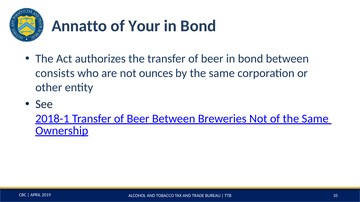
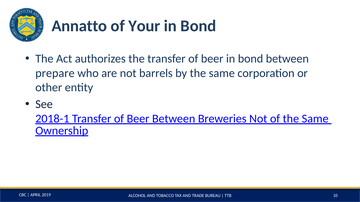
consists: consists -> prepare (55, 73)
ounces: ounces -> barrels (156, 73)
